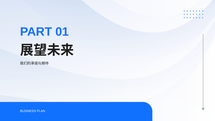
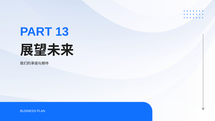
01: 01 -> 13 (62, 32)
